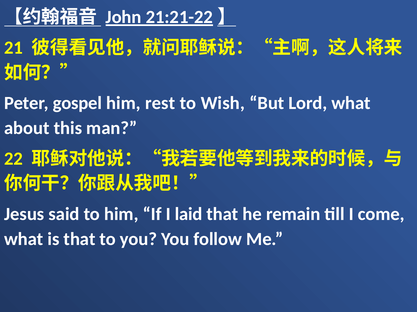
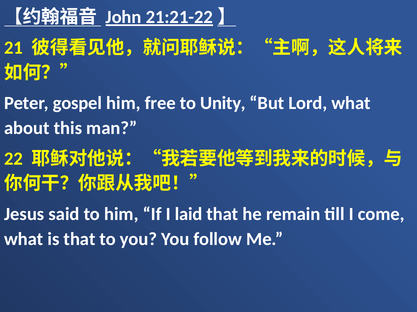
rest: rest -> free (160, 103)
Wish: Wish -> Unity (223, 103)
